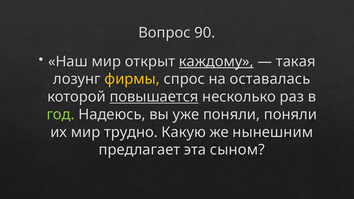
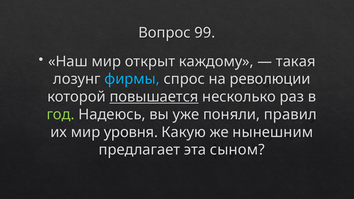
90: 90 -> 99 (205, 33)
каждому underline: present -> none (216, 61)
фирмы colour: yellow -> light blue (132, 79)
оставалась: оставалась -> революции (270, 79)
поняли поняли: поняли -> правил (290, 115)
трудно: трудно -> уровня (131, 132)
